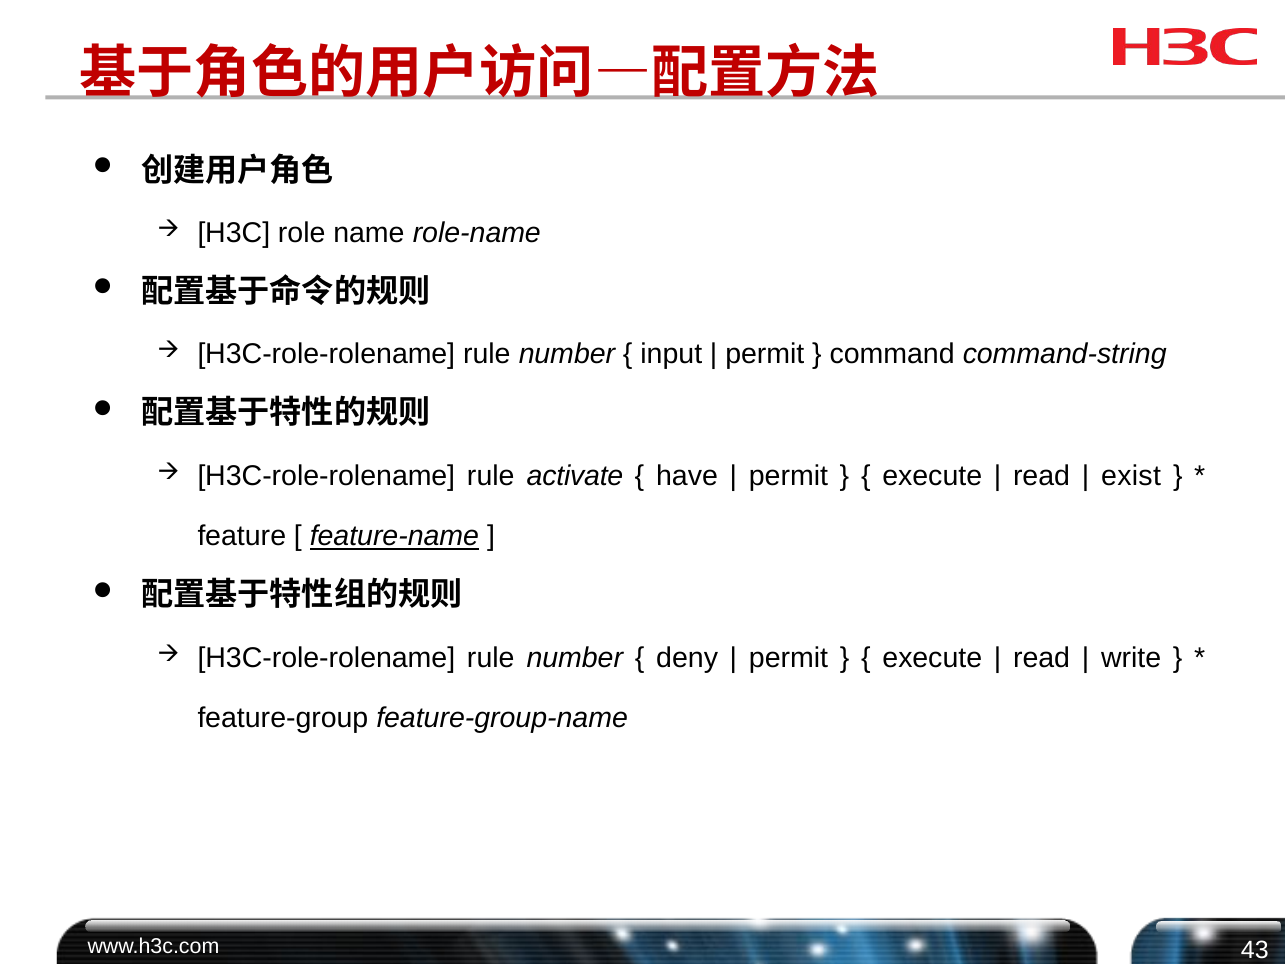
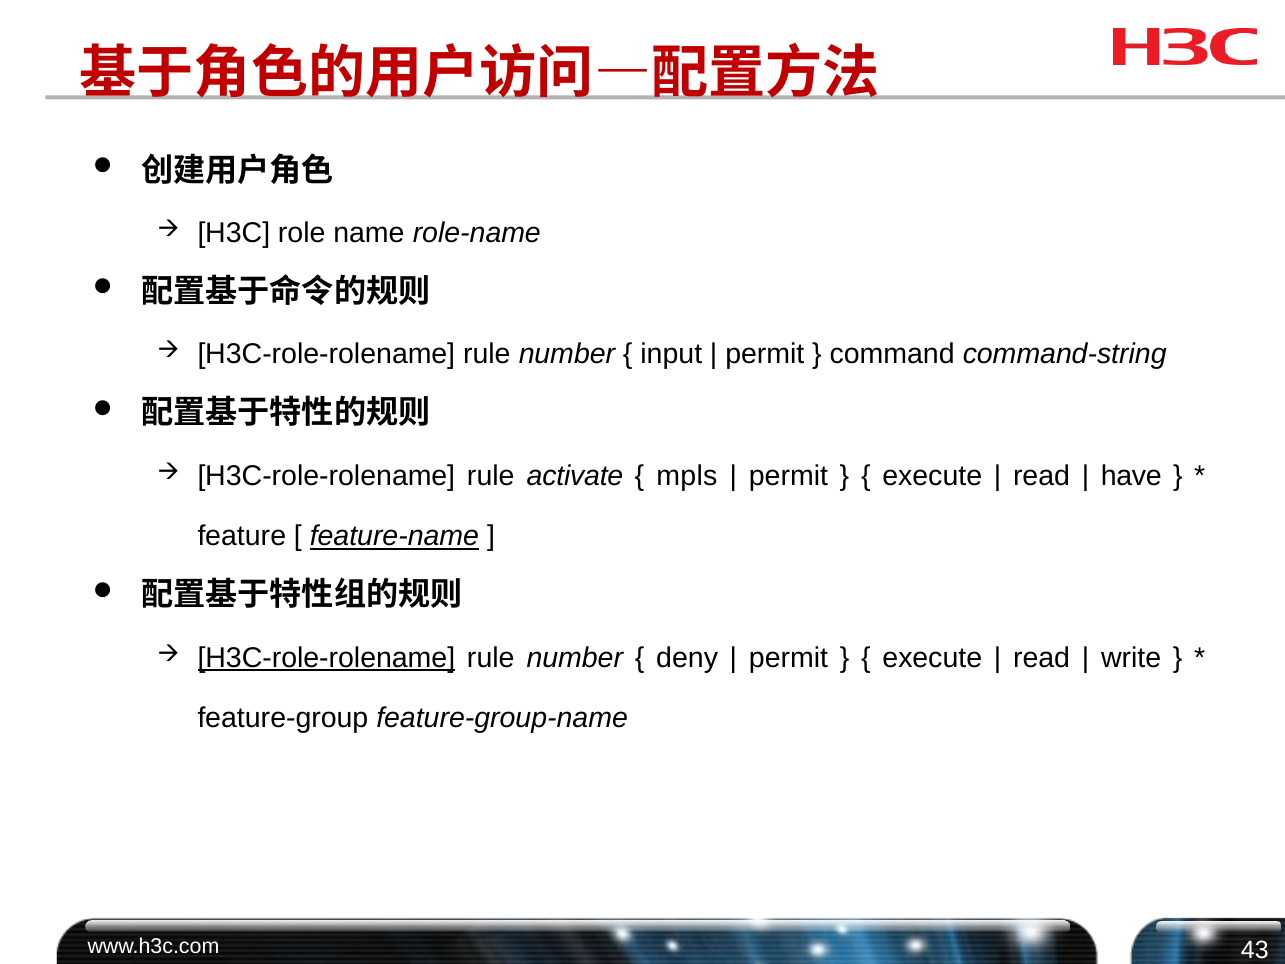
have: have -> mpls (687, 476)
exist: exist -> have (1131, 476)
H3C-role-rolename underline: none -> present (326, 658)
